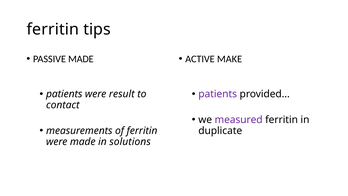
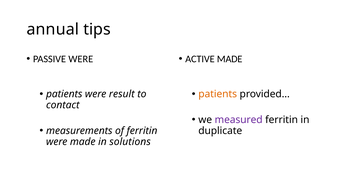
ferritin: ferritin -> annual (53, 29)
PASSIVE MADE: MADE -> WERE (81, 59)
ACTIVE MAKE: MAKE -> MADE (230, 59)
patients colour: purple -> orange (218, 94)
